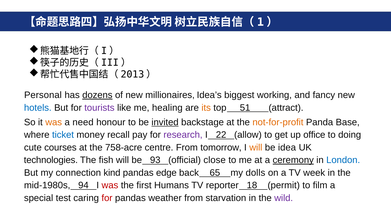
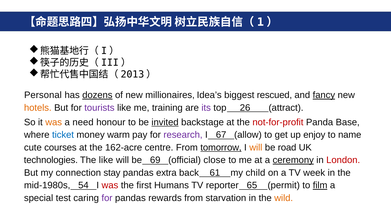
working: working -> rescued (274, 95)
fancy underline: none -> present (324, 95)
hotels colour: blue -> orange (38, 108)
healing: healing -> training (167, 108)
its colour: orange -> purple (206, 108)
51: 51 -> 26 (245, 108)
not-for-profit colour: orange -> red (278, 122)
recall: recall -> warm (119, 135)
22: 22 -> 67 (221, 135)
office: office -> enjoy (314, 135)
doing: doing -> name (350, 135)
758-acre: 758-acre -> 162-acre (124, 147)
tomorrow underline: none -> present (221, 147)
idea: idea -> road (287, 147)
The fish: fish -> like (106, 160)
93: 93 -> 69 (155, 160)
London colour: blue -> red (343, 160)
kind: kind -> stay (112, 173)
edge: edge -> extra (166, 173)
65: 65 -> 61 (215, 173)
dolls: dolls -> child (255, 173)
94: 94 -> 54 (83, 185)
18: 18 -> 65 (252, 185)
film underline: none -> present (320, 185)
for colour: red -> purple (107, 198)
weather: weather -> rewards (165, 198)
wild colour: purple -> orange (284, 198)
